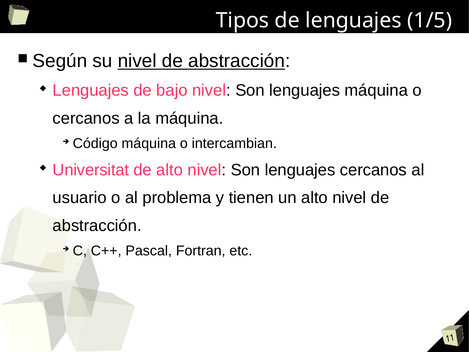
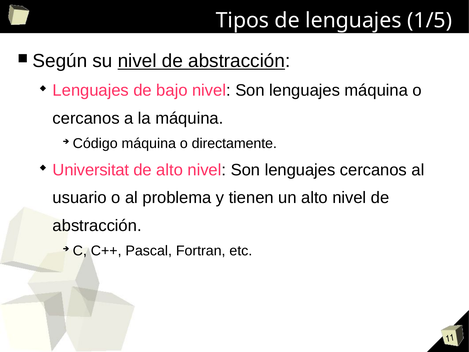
intercambian: intercambian -> directamente (234, 143)
